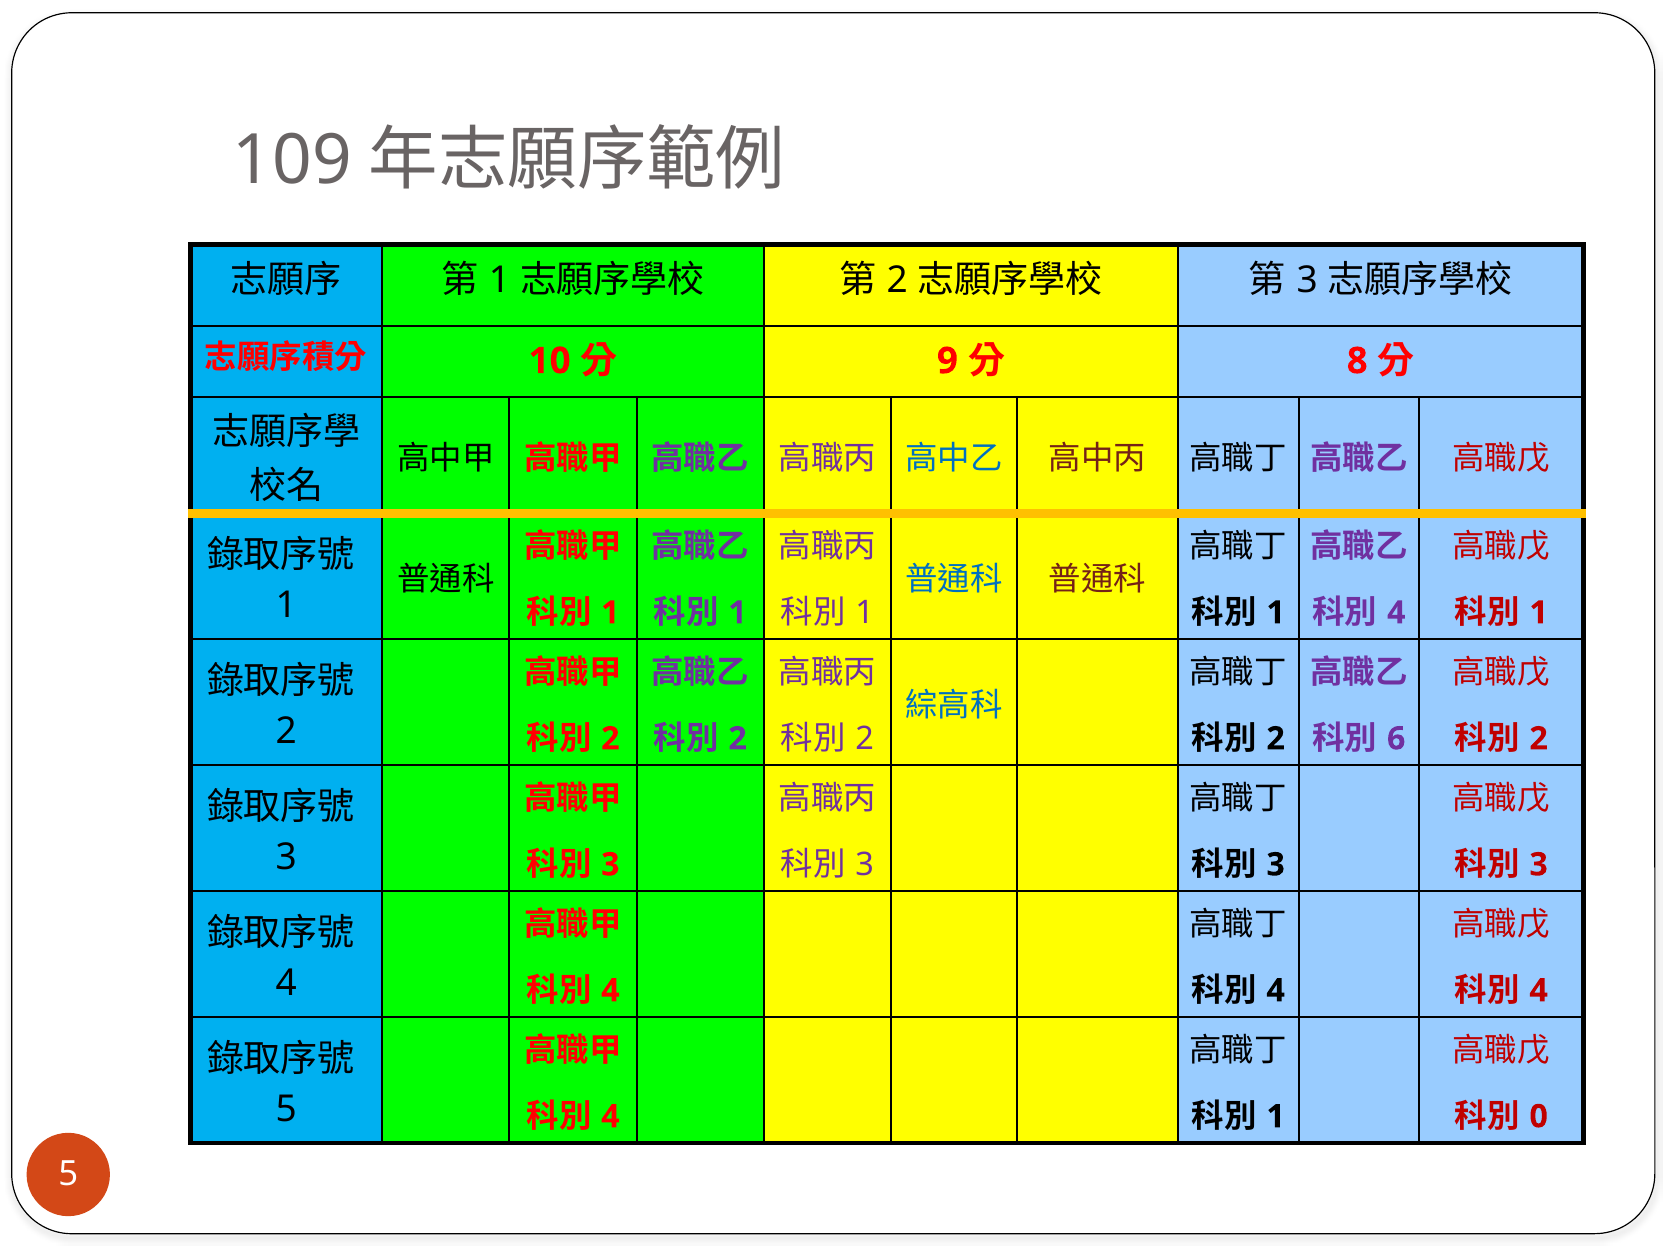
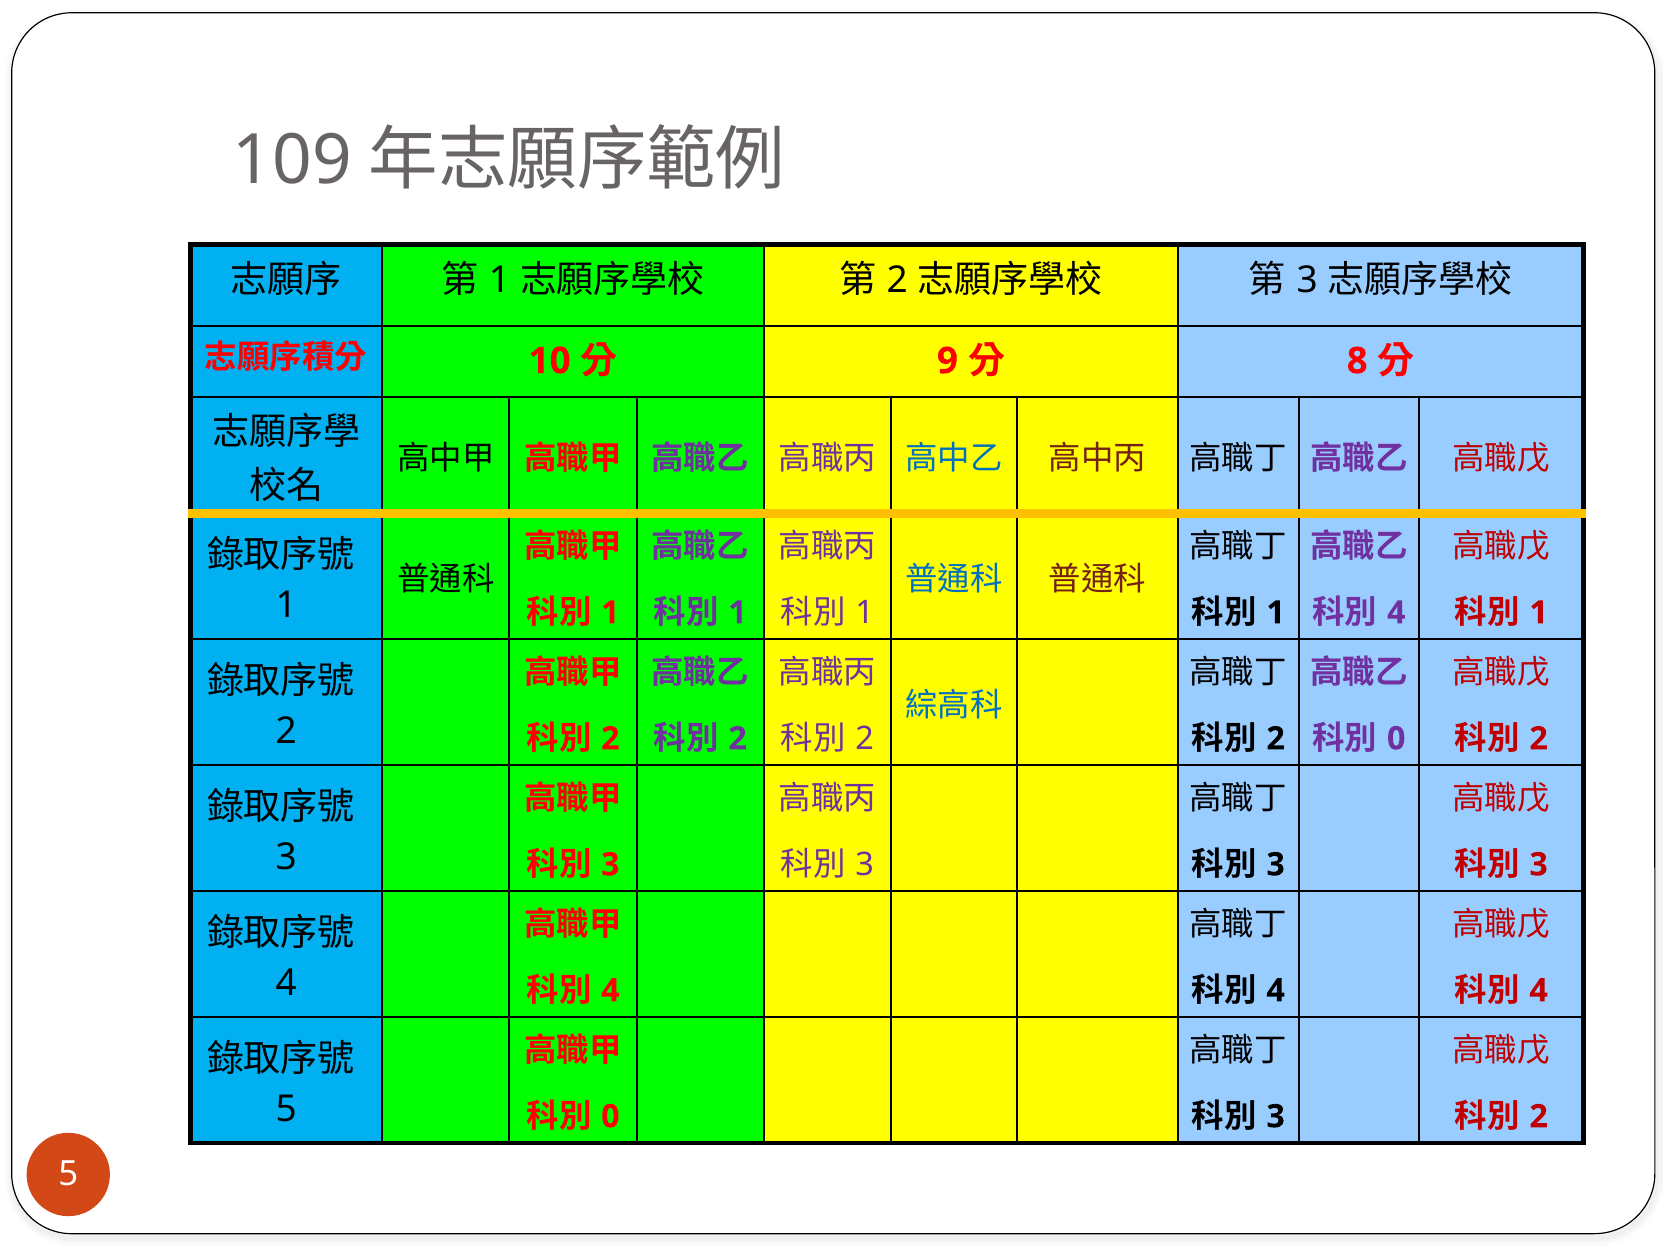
6: 6 -> 0 (1396, 738)
4: 4 -> 0 (610, 1116)
1: 1 -> 3 (1276, 1116)
0: 0 -> 2 (1539, 1116)
